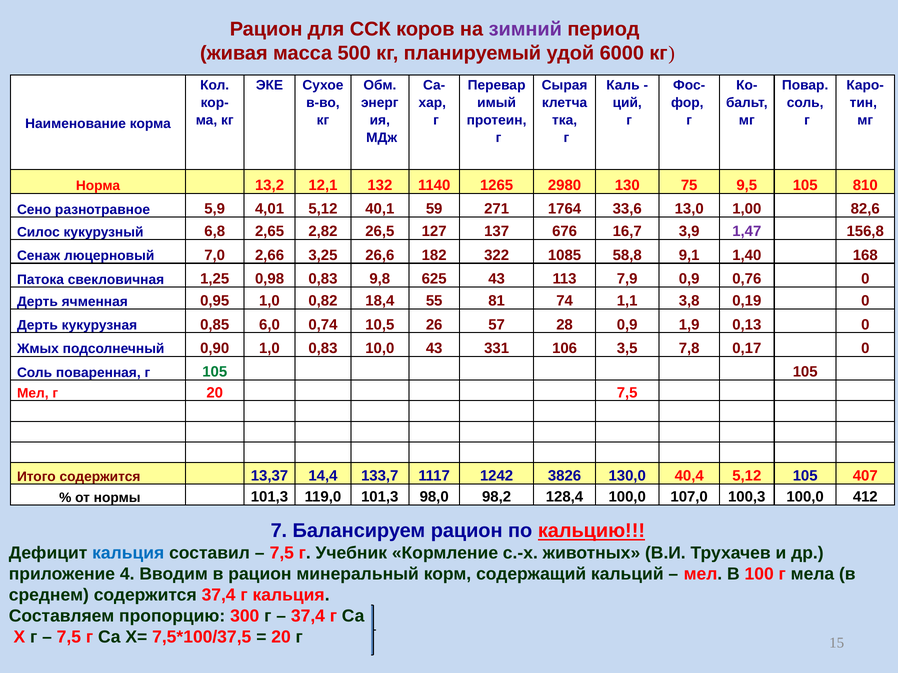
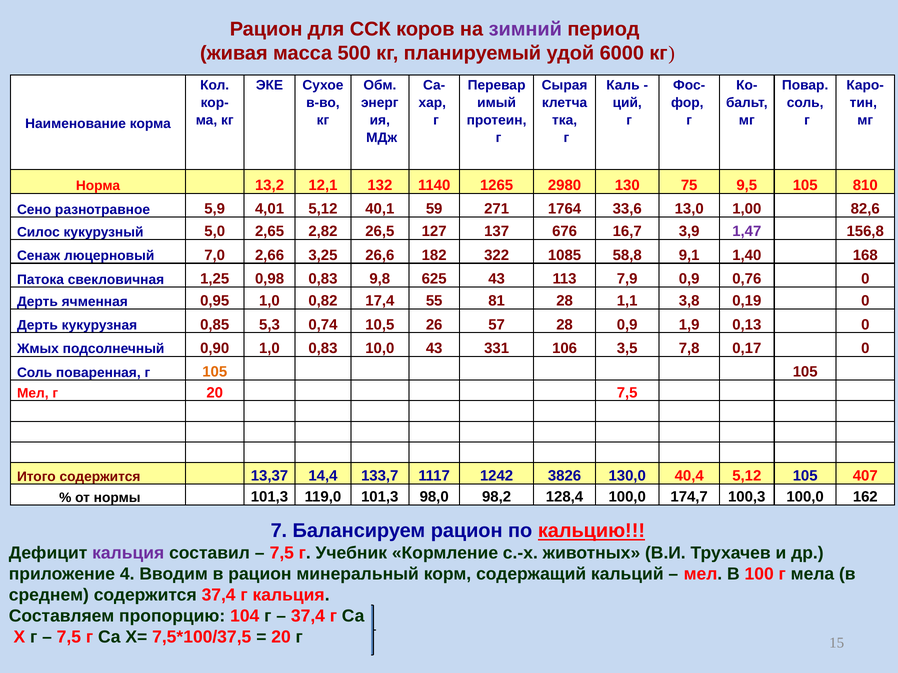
6,8: 6,8 -> 5,0 (215, 232)
18,4: 18,4 -> 17,4 (380, 301)
81 74: 74 -> 28 (565, 301)
6,0: 6,0 -> 5,3 (269, 325)
105 colour: green -> orange (215, 372)
107,0: 107,0 -> 174,7 (689, 497)
412: 412 -> 162 (865, 497)
кальция colour: blue -> purple (128, 554)
300: 300 -> 104 (245, 616)
